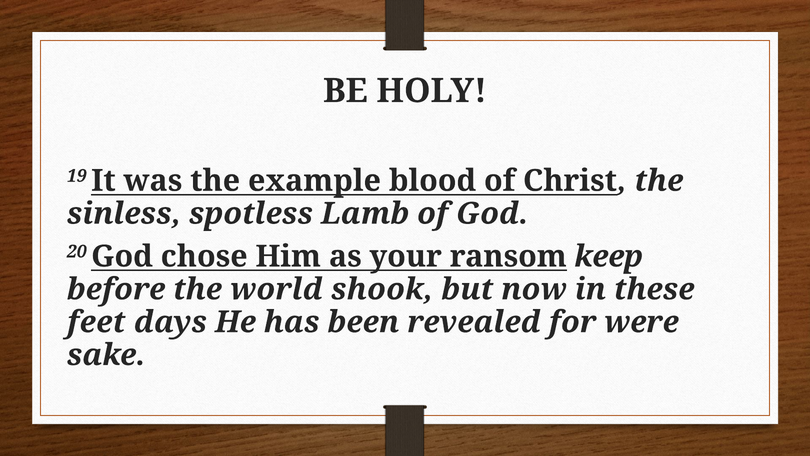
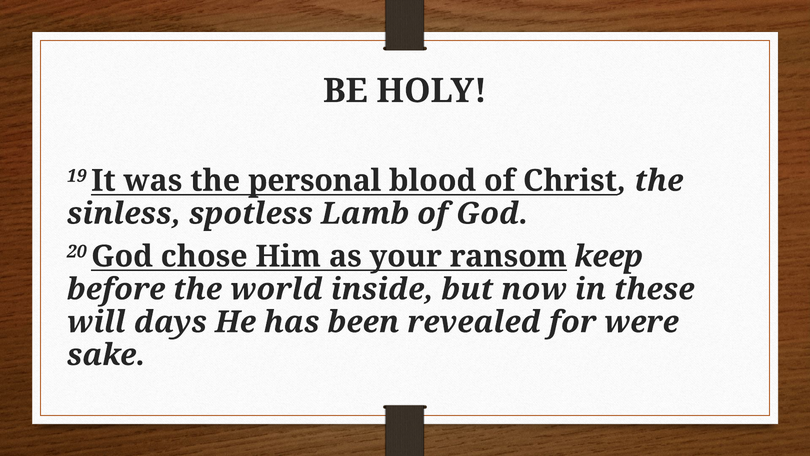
example: example -> personal (315, 181)
shook: shook -> inside (382, 289)
feet: feet -> will (96, 322)
